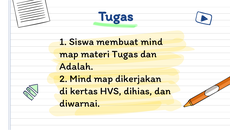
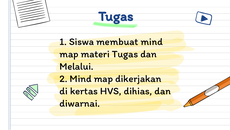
Adalah: Adalah -> Melalui (76, 66)
